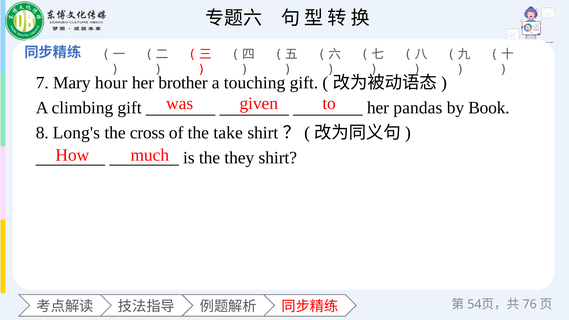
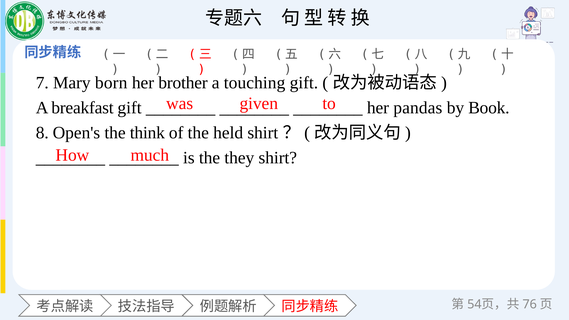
hour: hour -> born (111, 83)
climbing: climbing -> breakfast (82, 108)
Long's: Long's -> Open's (76, 133)
cross: cross -> think (147, 133)
take: take -> held (228, 133)
